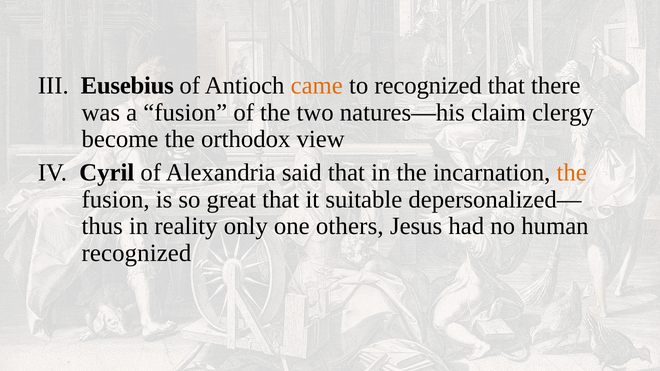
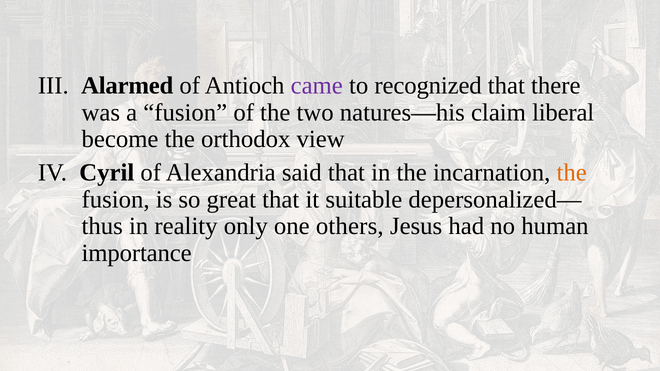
Eusebius: Eusebius -> Alarmed (127, 86)
came colour: orange -> purple (317, 86)
clergy: clergy -> liberal (563, 113)
recognized: recognized -> importance (137, 253)
